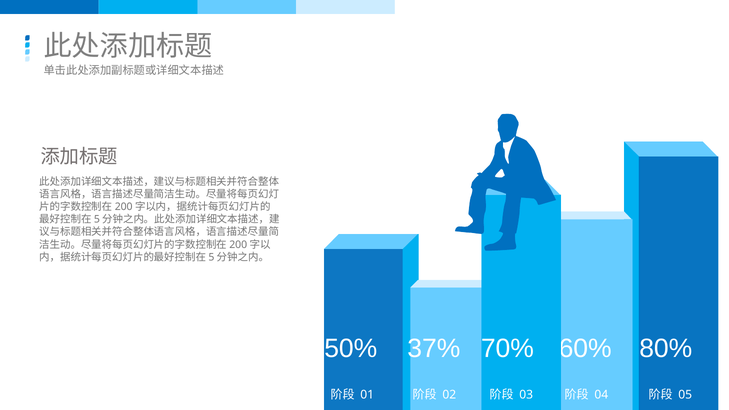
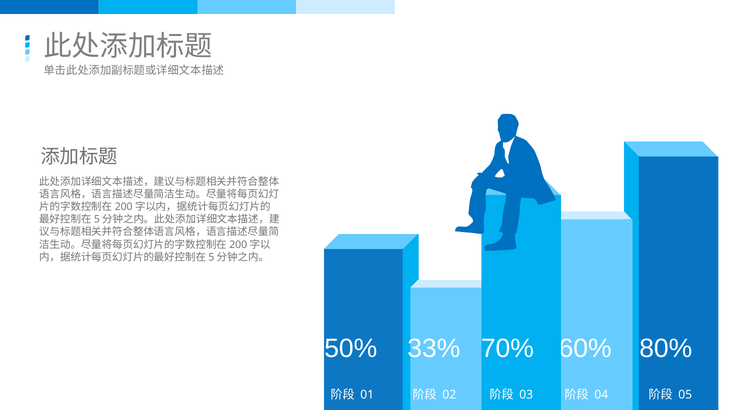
37%: 37% -> 33% (434, 348)
